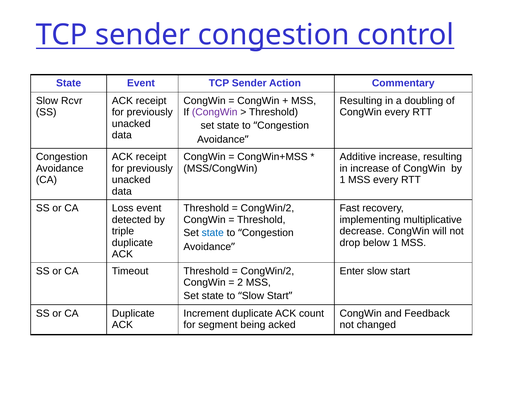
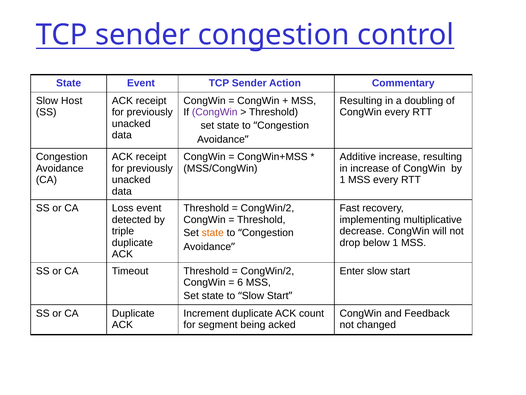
Rcvr: Rcvr -> Host (72, 101)
state colour: blue -> orange (213, 233)
2: 2 -> 6 (240, 282)
